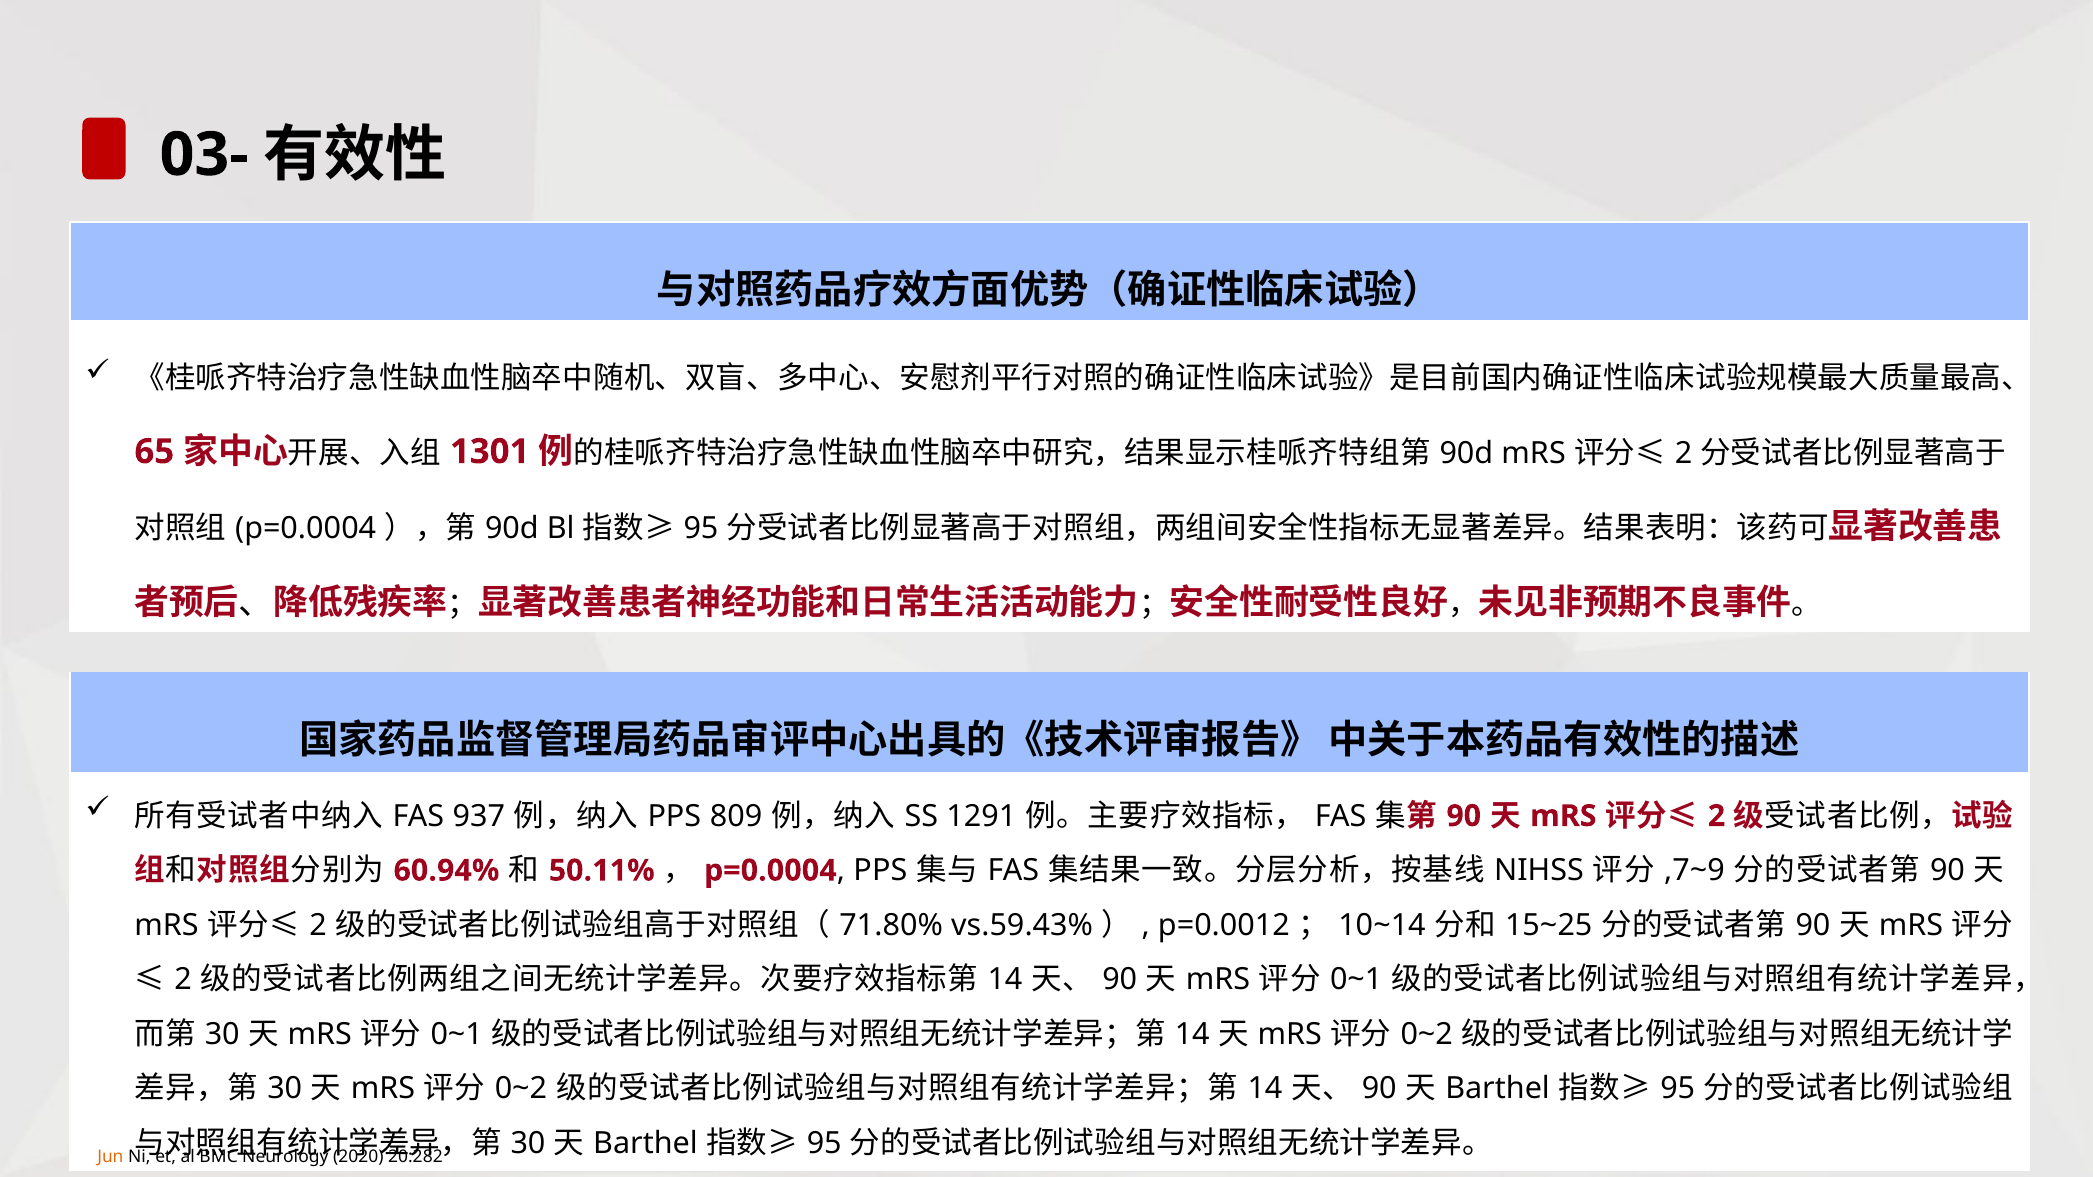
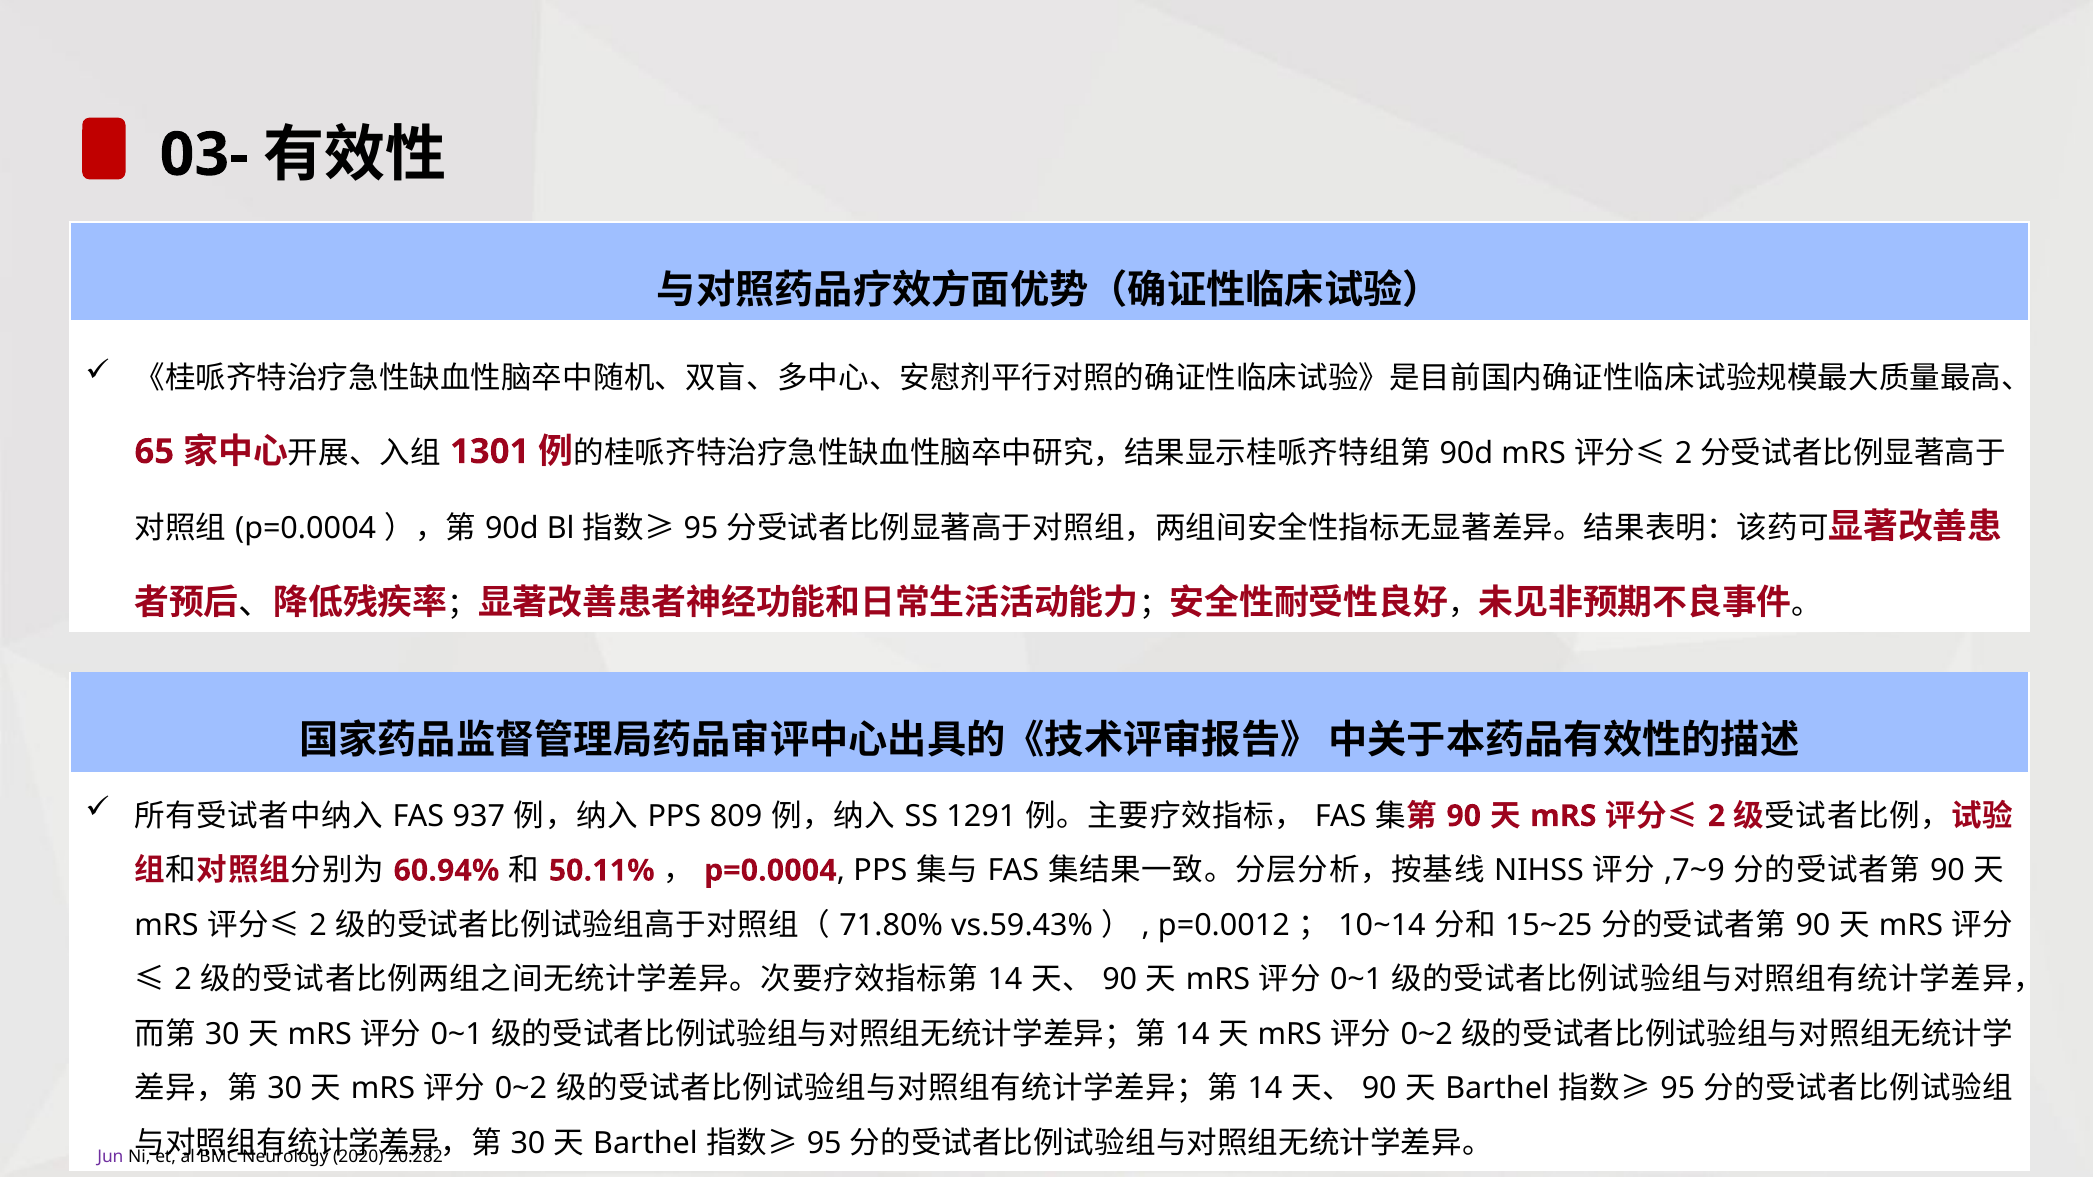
Jun colour: orange -> purple (110, 1157)
